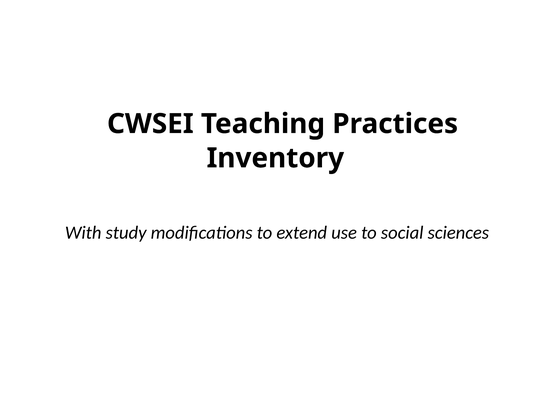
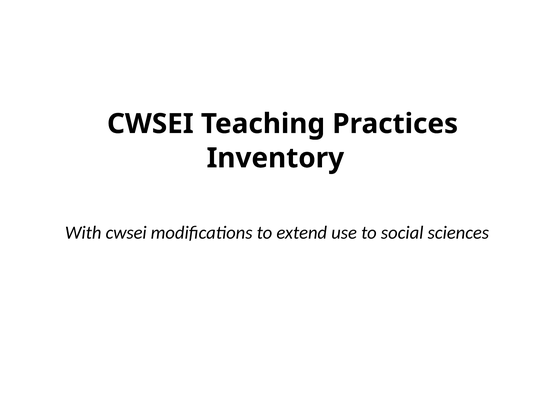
With study: study -> cwsei (126, 233)
